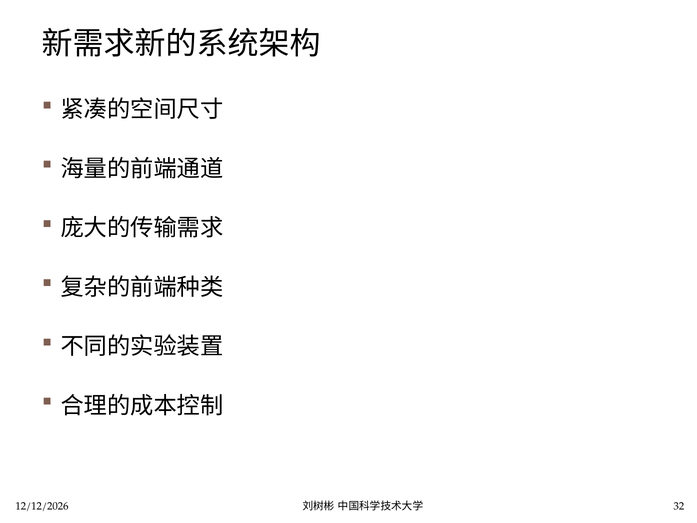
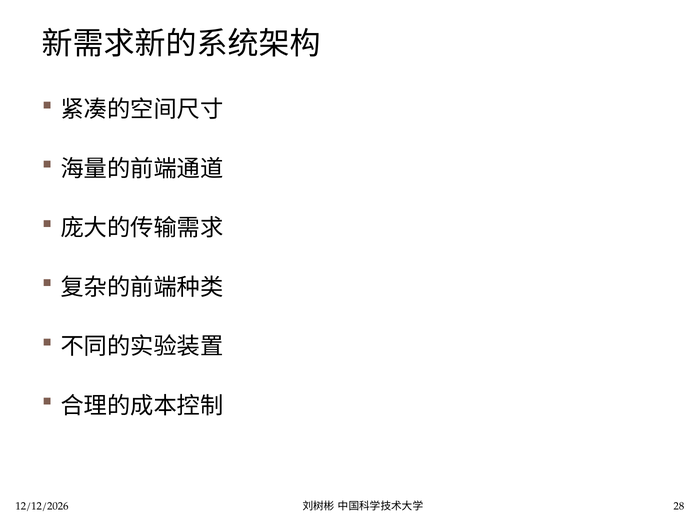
32: 32 -> 28 (679, 506)
